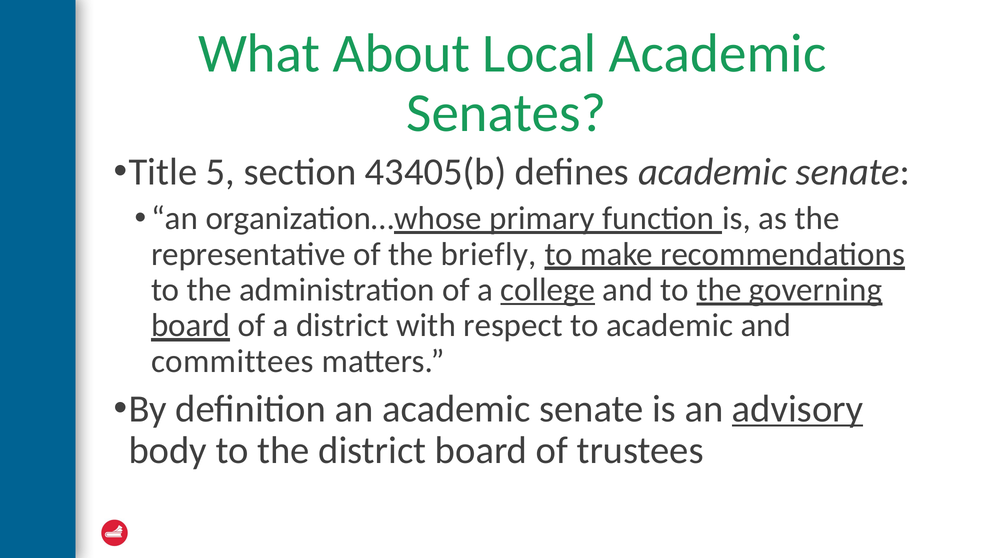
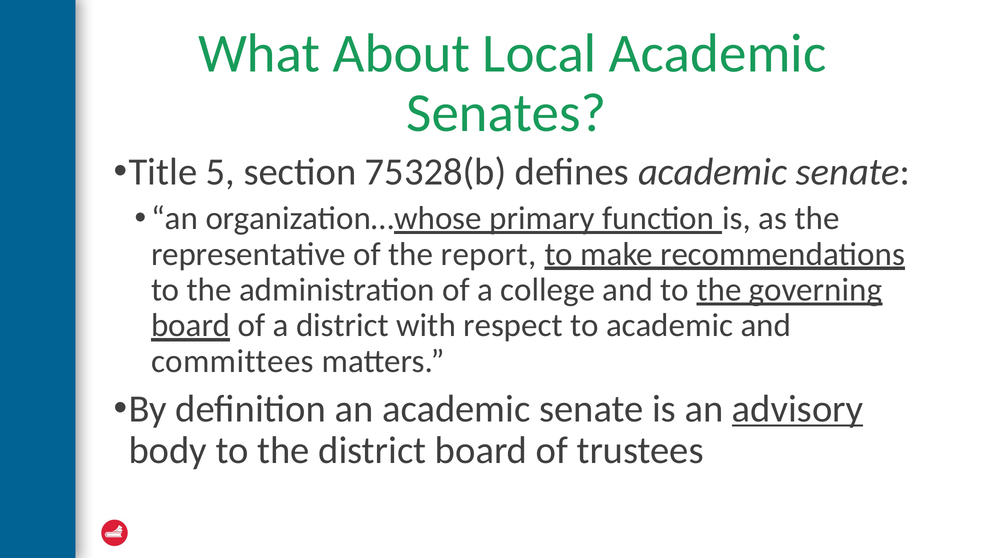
43405(b: 43405(b -> 75328(b (436, 172)
briefly: briefly -> report (489, 254)
college underline: present -> none (548, 290)
